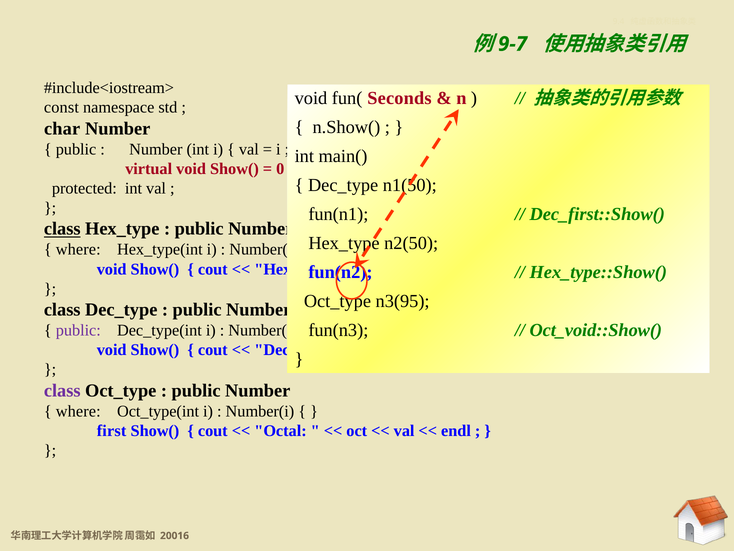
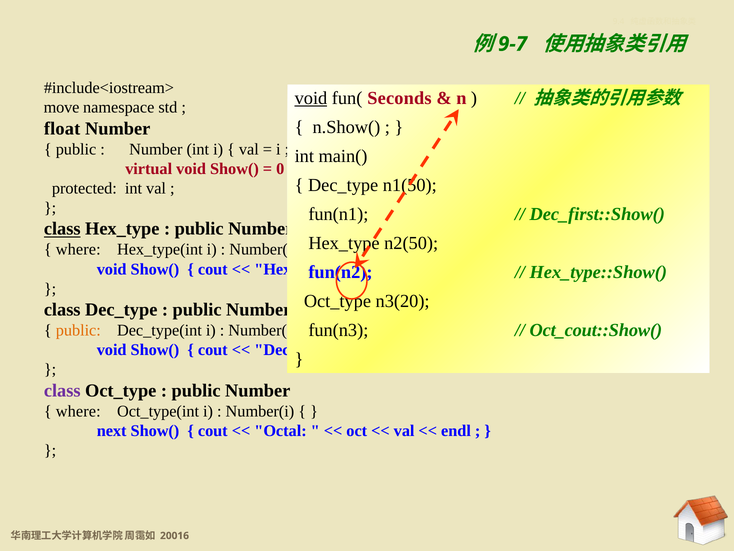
void underline: none -> present (311, 98)
const: const -> move (62, 107)
char: char -> float (62, 128)
n3(95: n3(95 -> n3(20 (403, 301)
Oct_void::Show(: Oct_void::Show( -> Oct_cout::Show( (596, 330)
public colour: purple -> orange (78, 330)
first: first -> next (112, 430)
